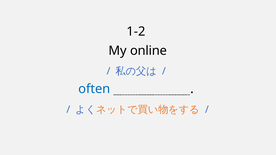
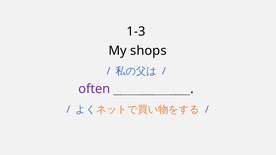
1-2: 1-2 -> 1-3 (136, 32)
My online: online -> shops (148, 51)
often colour: blue -> purple (94, 89)
